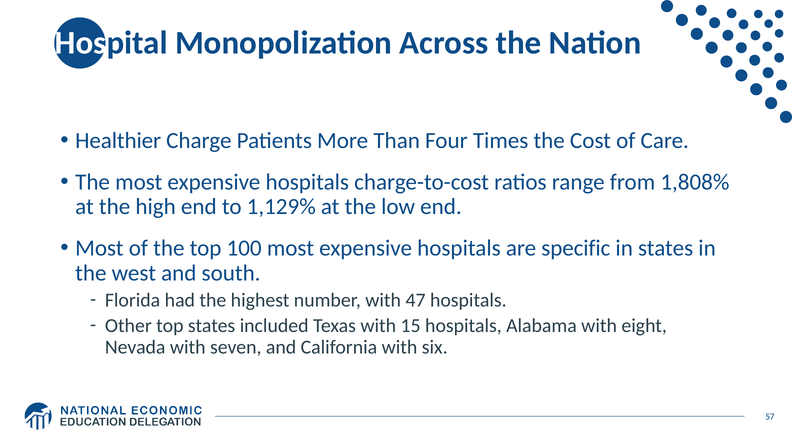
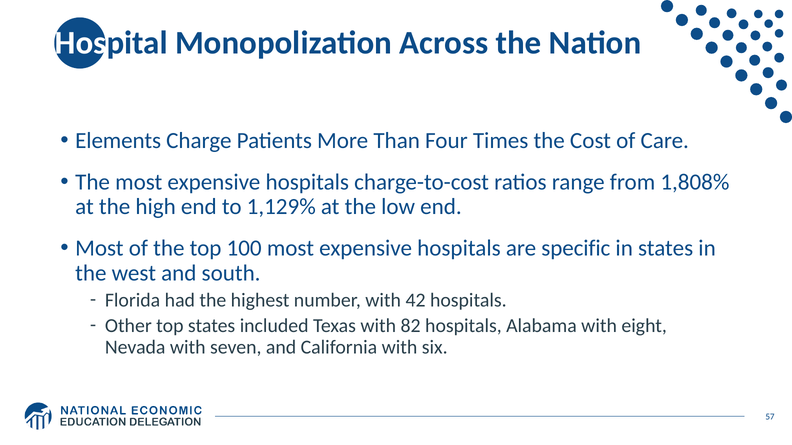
Healthier: Healthier -> Elements (118, 141)
47: 47 -> 42 (416, 301)
15: 15 -> 82 (411, 326)
